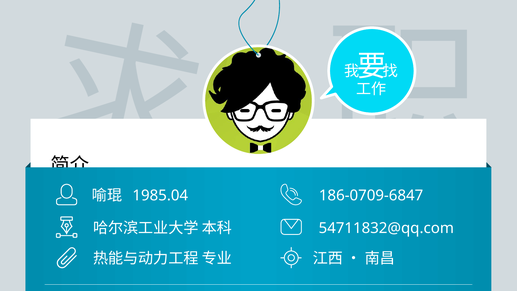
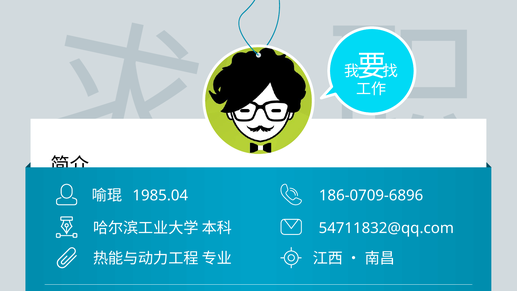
186-0709-6847: 186-0709-6847 -> 186-0709-6896 (371, 195)
